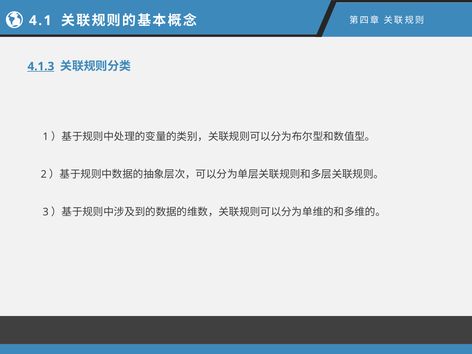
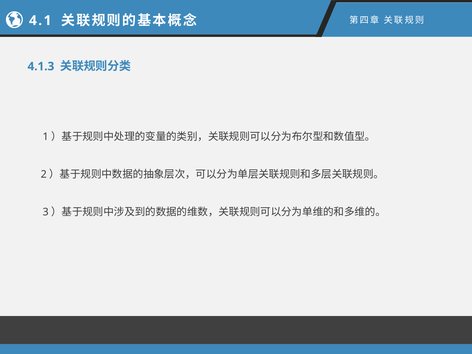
4.1.3 underline: present -> none (41, 66)
